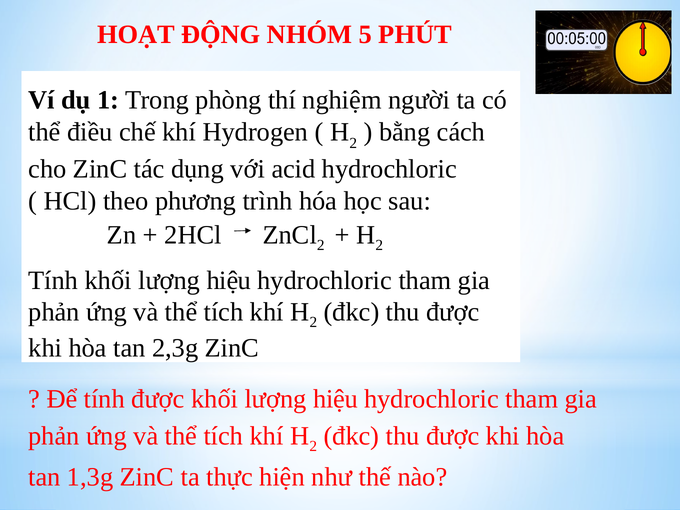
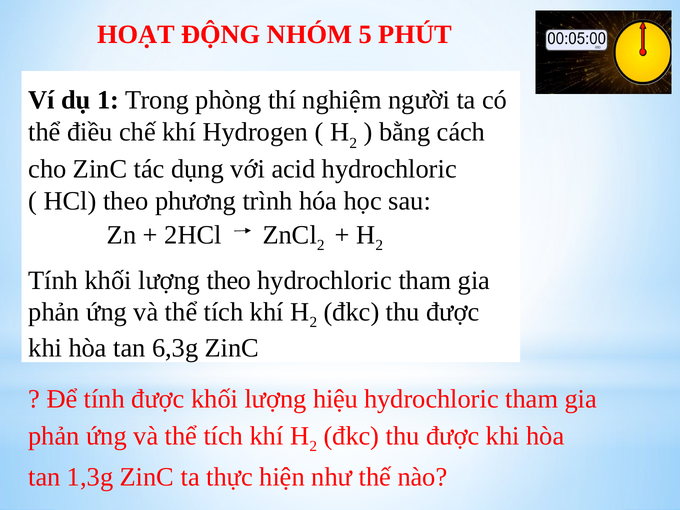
Tính khối lượng hiệu: hiệu -> theo (229, 280)
2,3g: 2,3g -> 6,3g (175, 348)
